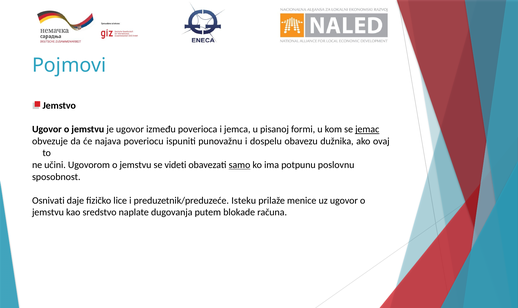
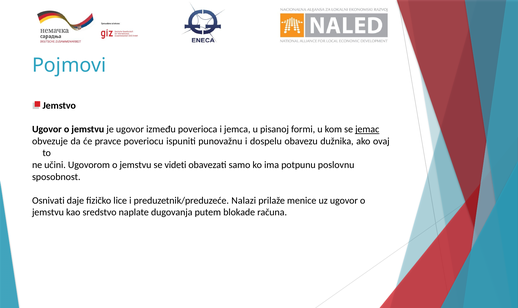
najava: najava -> pravce (108, 141)
samo underline: present -> none (239, 165)
Isteku: Isteku -> Nalazi (244, 200)
